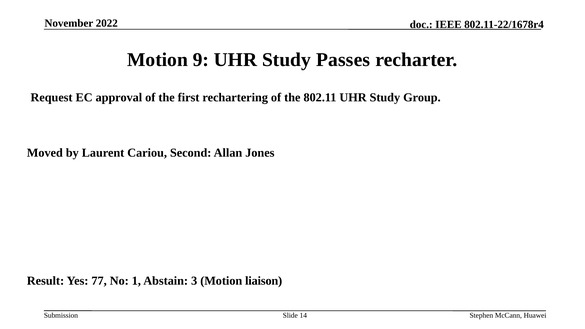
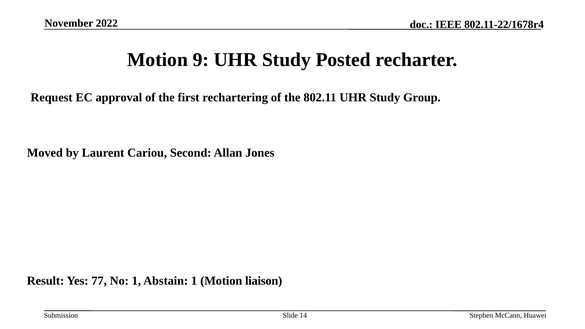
Passes: Passes -> Posted (343, 60)
Abstain 3: 3 -> 1 (194, 281)
